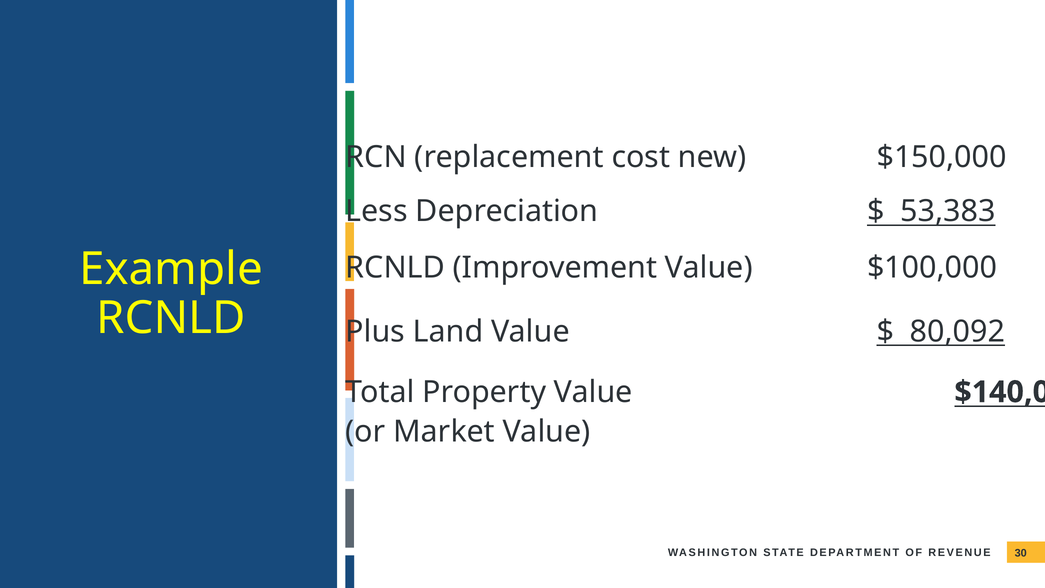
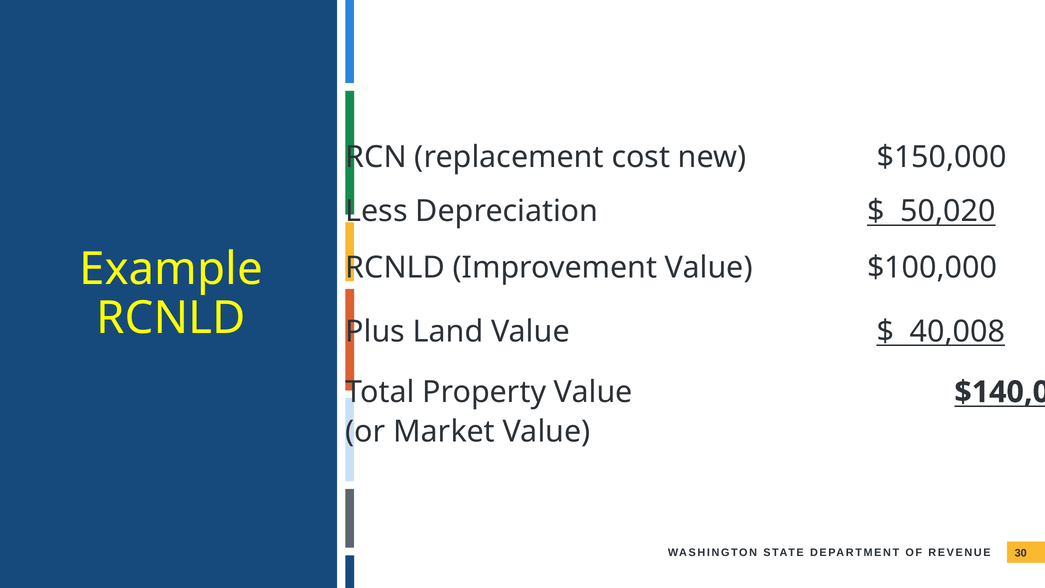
53,383: 53,383 -> 50,020 (948, 211)
80,092: 80,092 -> 40,008 (957, 331)
